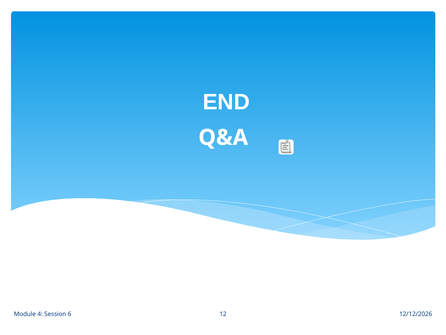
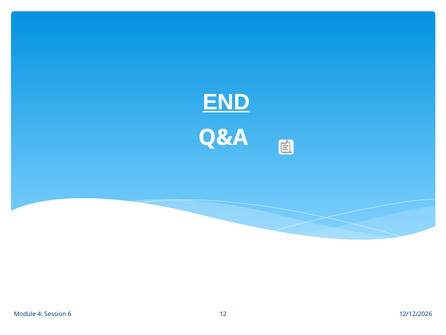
END underline: none -> present (226, 102)
